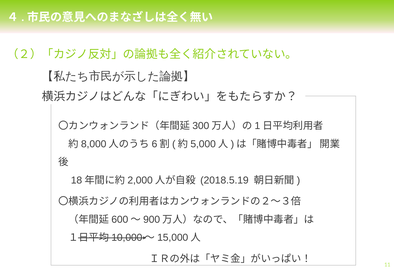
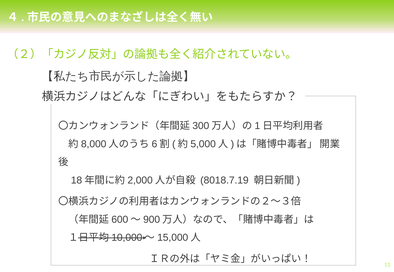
2018.5.19: 2018.5.19 -> 8018.7.19 (224, 181)
